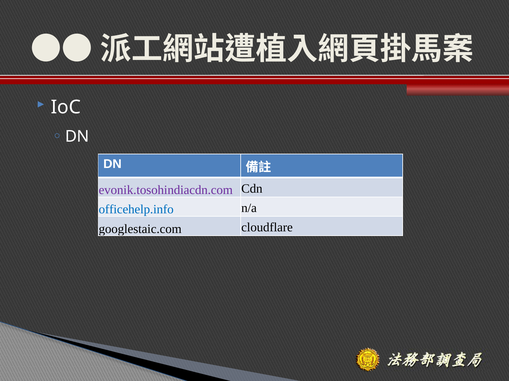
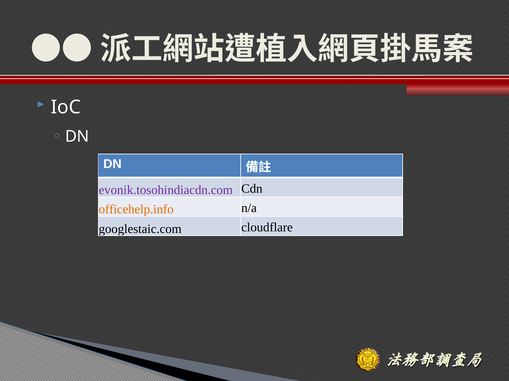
officehelp.info colour: blue -> orange (136, 210)
